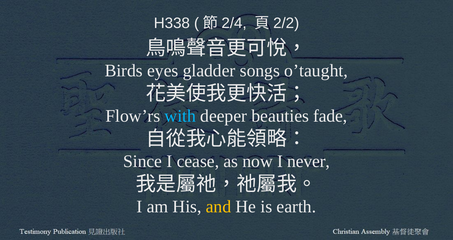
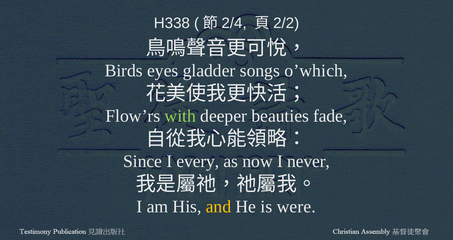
o’taught: o’taught -> o’which (316, 71)
with colour: light blue -> light green (180, 116)
cease: cease -> every (198, 161)
earth: earth -> were (296, 207)
